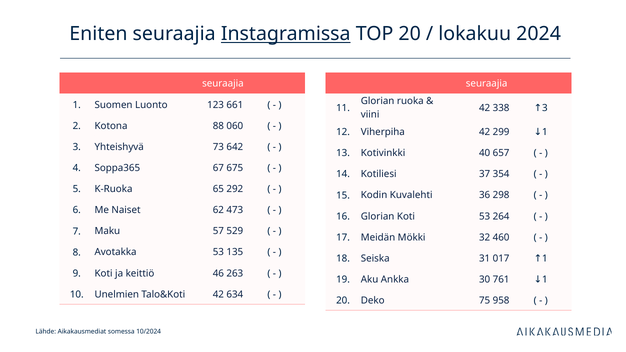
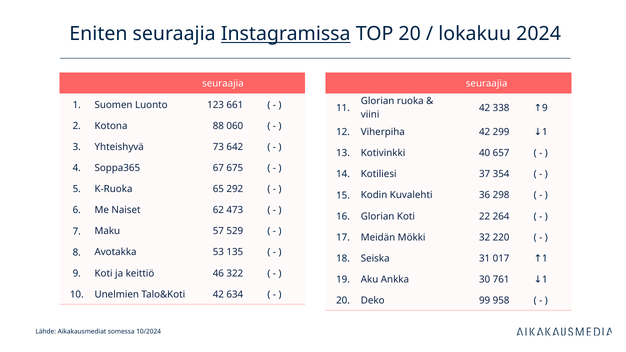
3: 3 -> 9 (545, 108)
Koti 53: 53 -> 22 (485, 216)
460: 460 -> 220 (501, 237)
263: 263 -> 322 (235, 273)
75: 75 -> 99 (485, 301)
